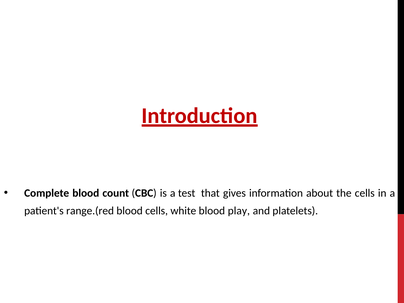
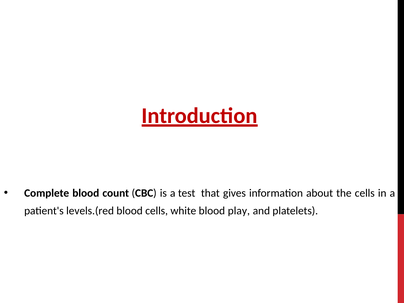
range.(red: range.(red -> levels.(red (90, 211)
